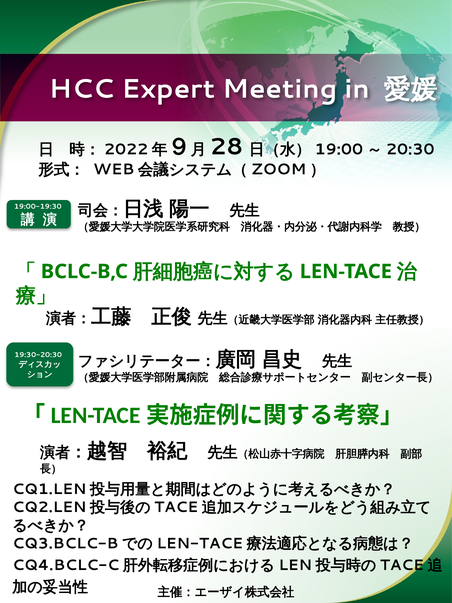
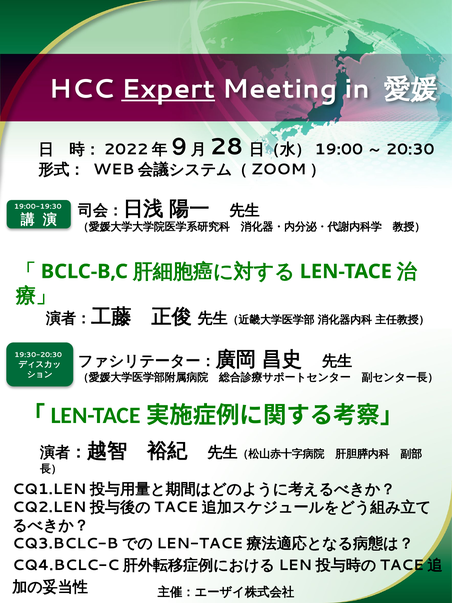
Expert underline: none -> present (168, 89)
